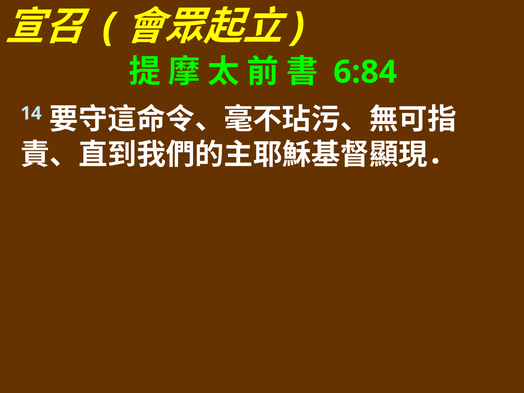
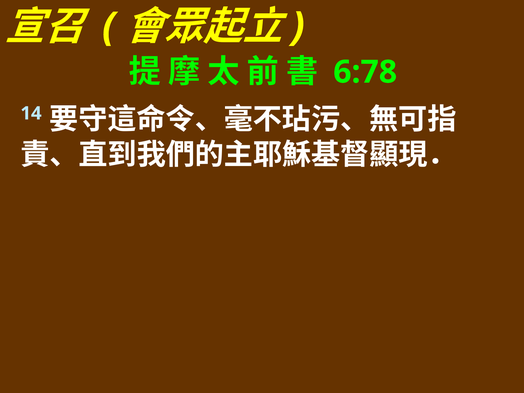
6:84: 6:84 -> 6:78 (365, 72)
